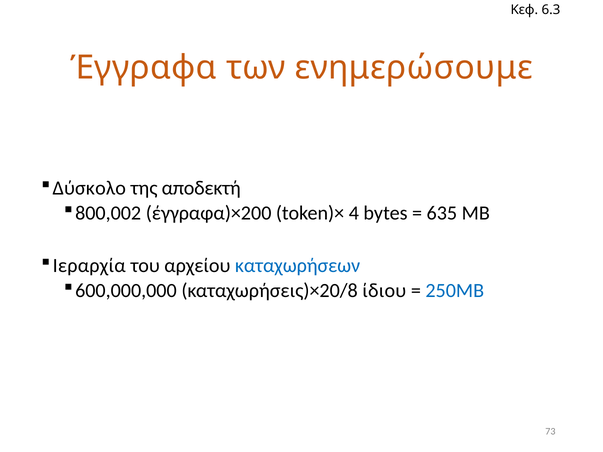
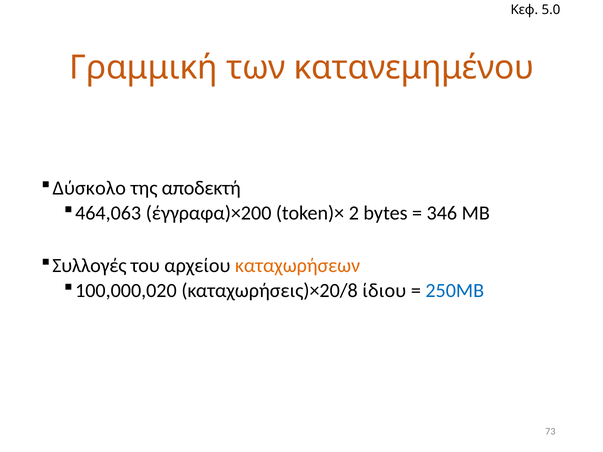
6.3: 6.3 -> 5.0 (551, 10)
Έγγραφα: Έγγραφα -> Γραμμική (144, 68)
ενημερώσουμε: ενημερώσουμε -> κατανεμημένου (414, 68)
800,002: 800,002 -> 464,063 (108, 213)
4: 4 -> 2 (354, 213)
635: 635 -> 346 (442, 213)
Ιεραρχία: Ιεραρχία -> Συλλογές (89, 266)
καταχωρήσεων colour: blue -> orange (298, 266)
600,000,000: 600,000,000 -> 100,000,020 (126, 291)
